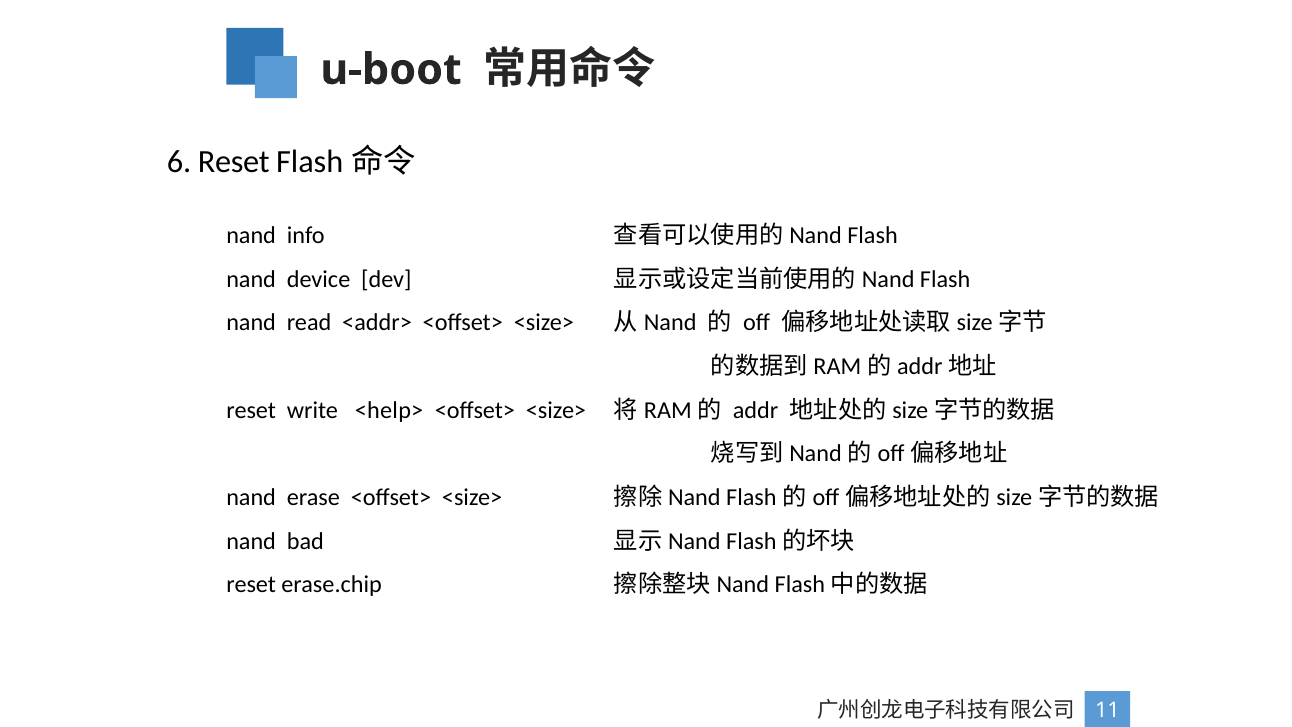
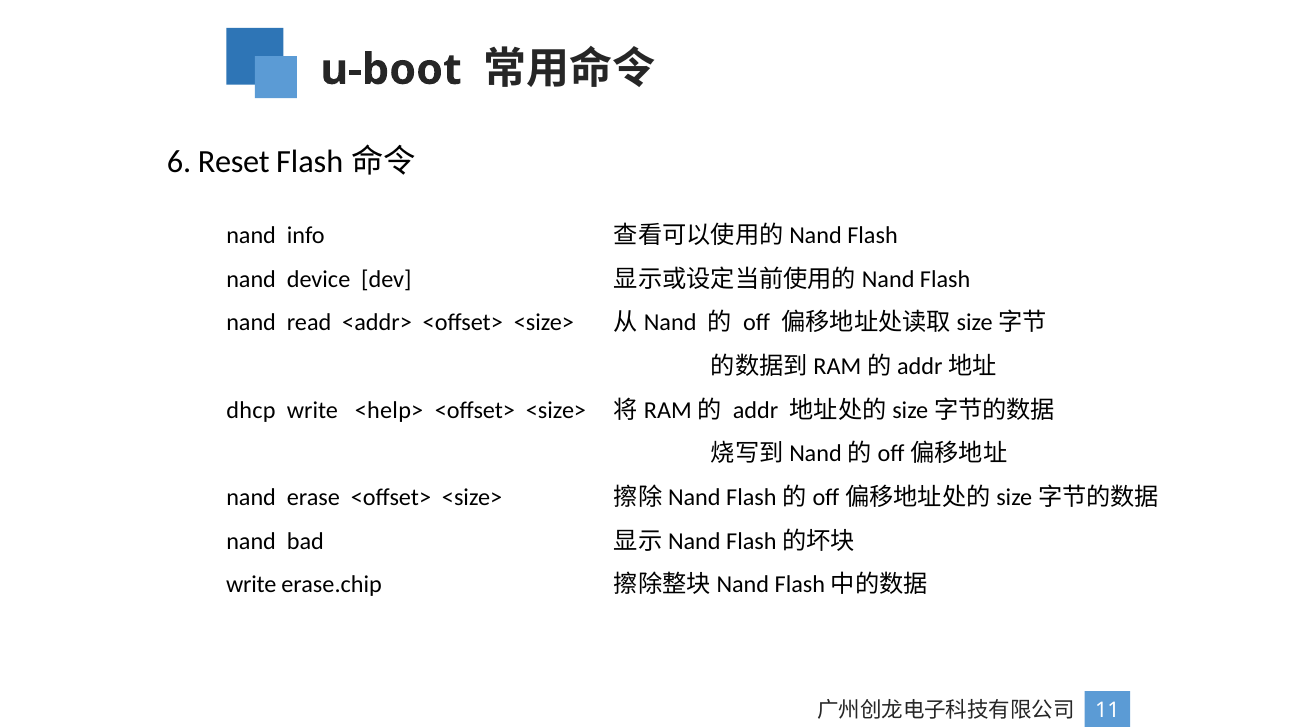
reset: reset -> dhcp (251, 410)
reset: reset -> write (251, 584)
